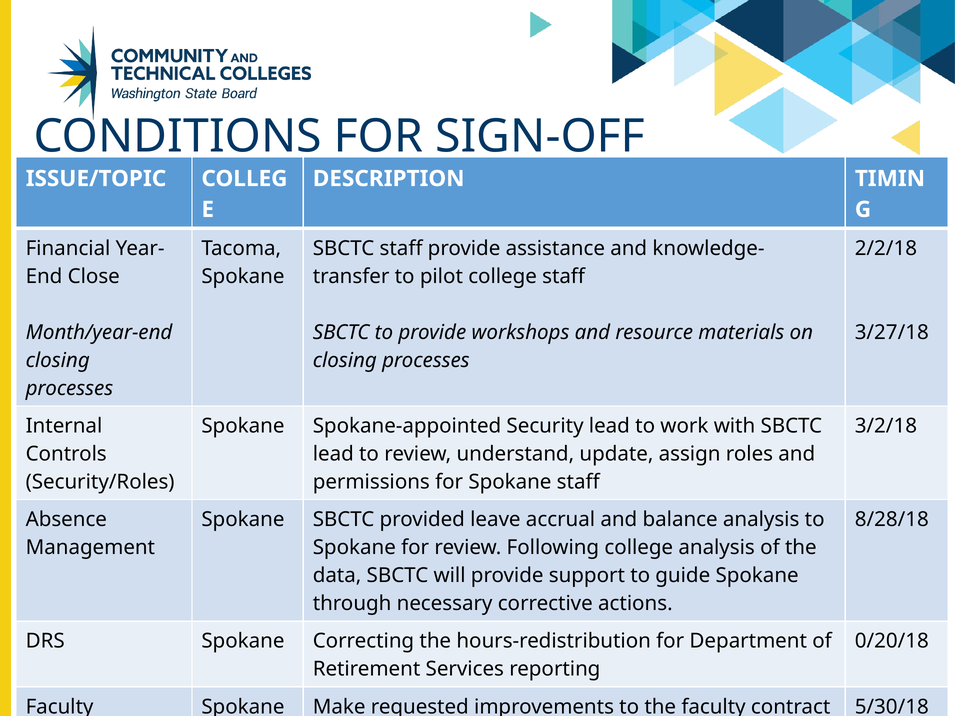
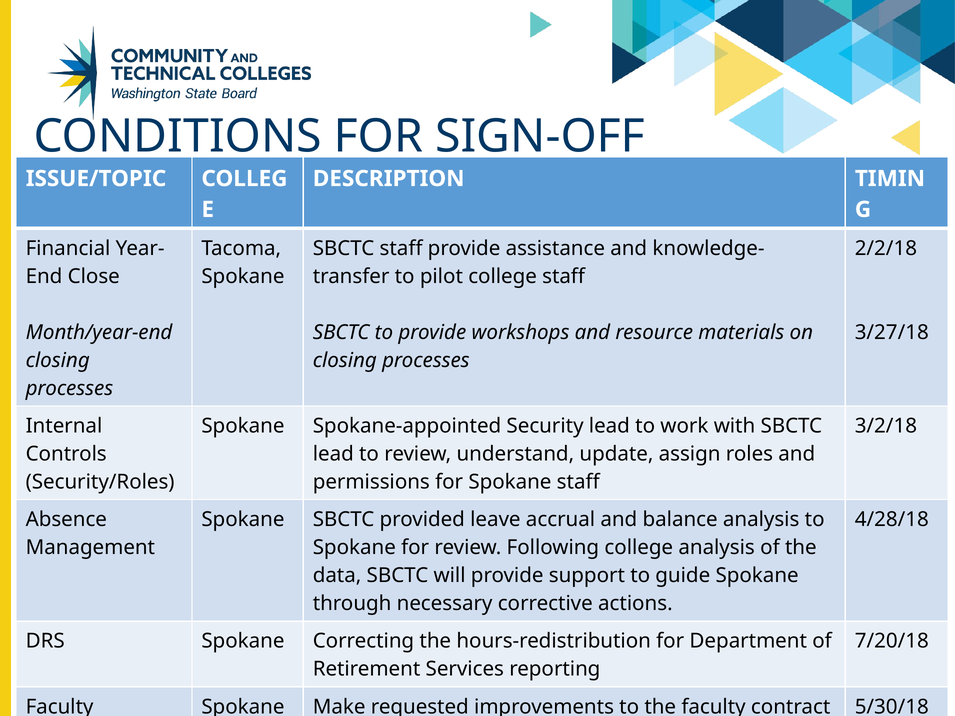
8/28/18: 8/28/18 -> 4/28/18 (892, 520)
0/20/18: 0/20/18 -> 7/20/18 (892, 641)
